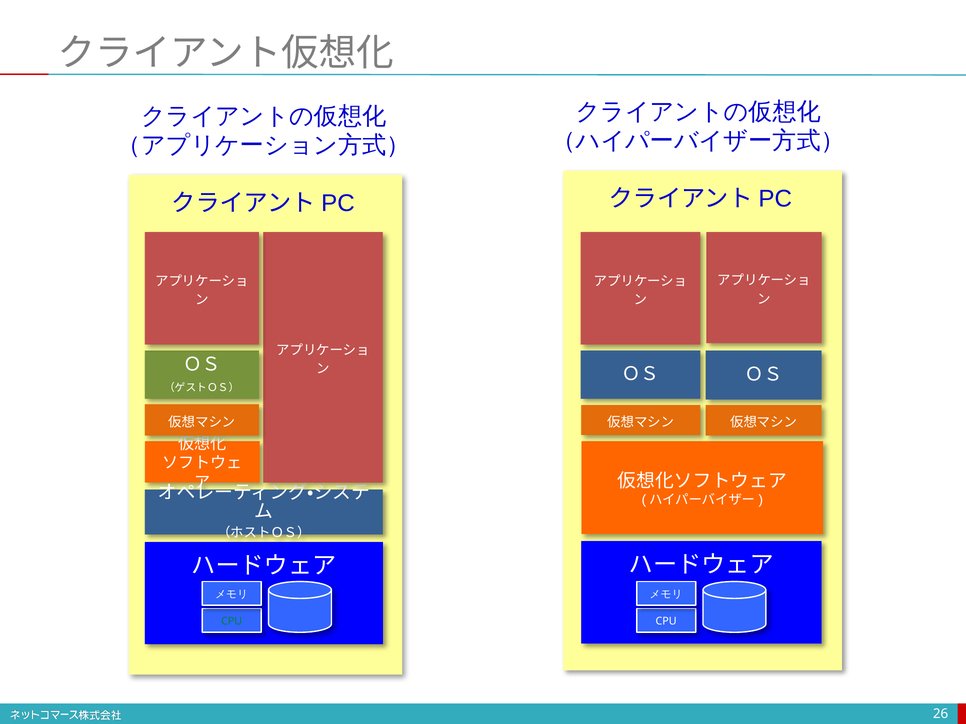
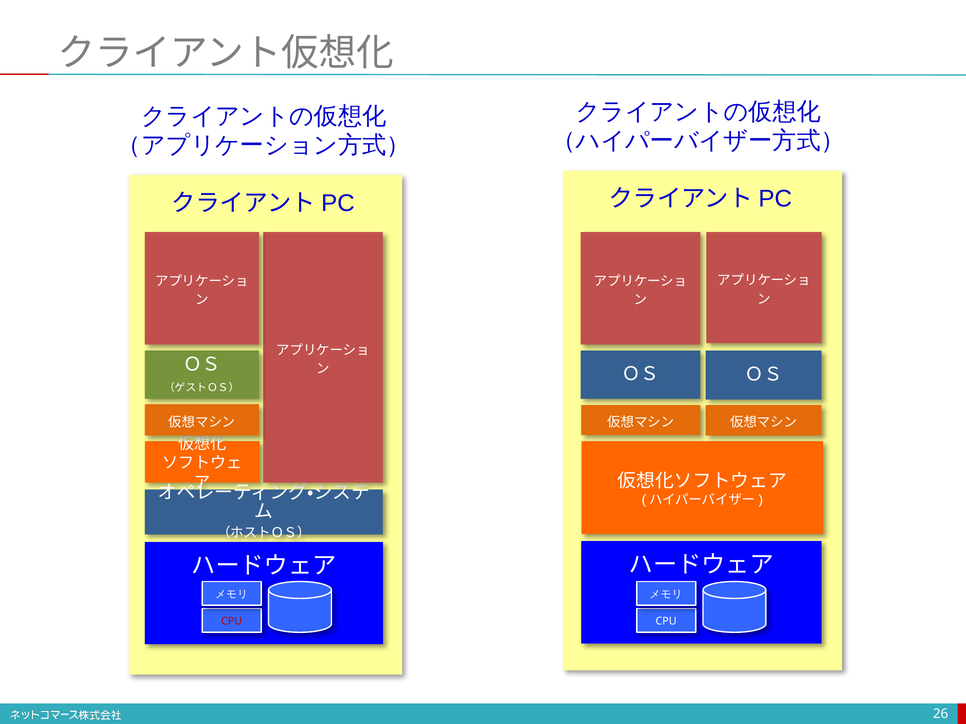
CPU colour: green -> red (232, 622)
